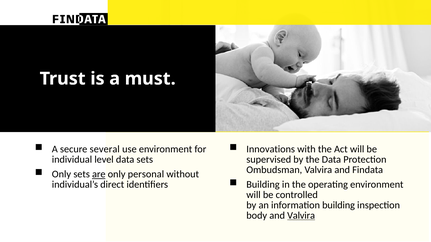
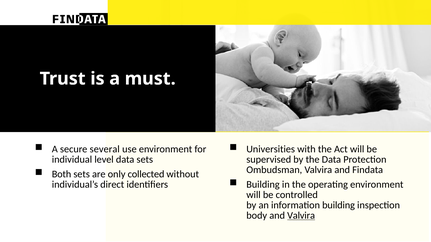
Innovations: Innovations -> Universities (271, 149)
Only: Only -> Both (62, 175)
are underline: present -> none (99, 175)
personal: personal -> collected (146, 175)
